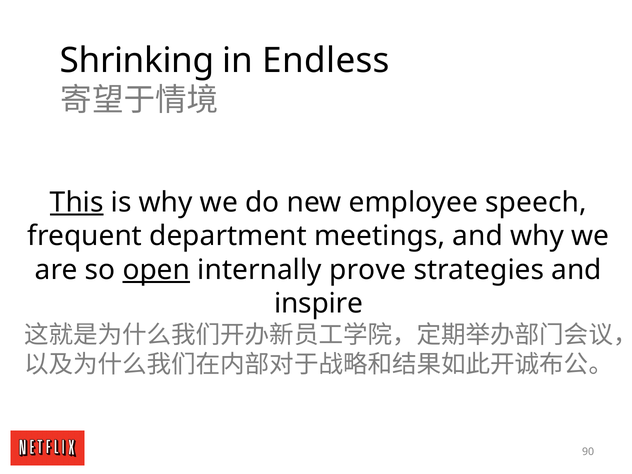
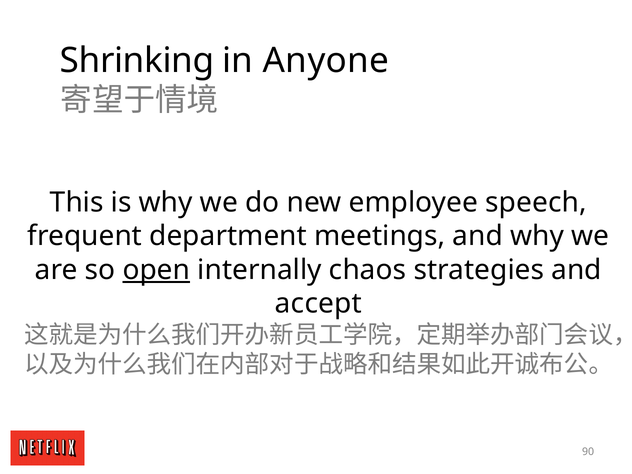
Endless: Endless -> Anyone (326, 61)
This underline: present -> none (77, 202)
prove: prove -> chaos (368, 270)
inspire: inspire -> accept (318, 304)
